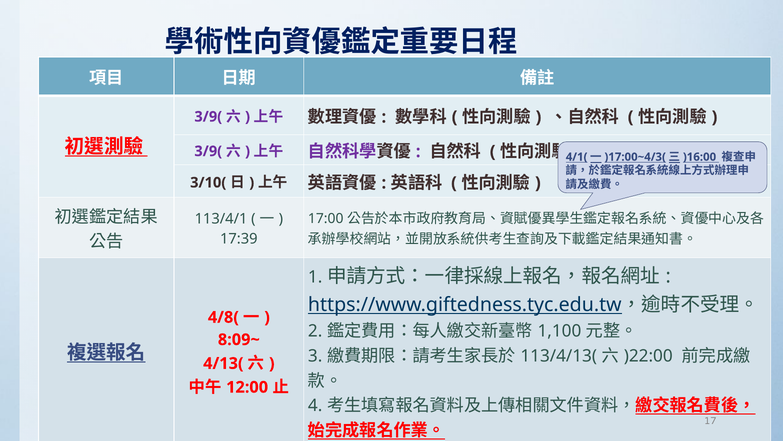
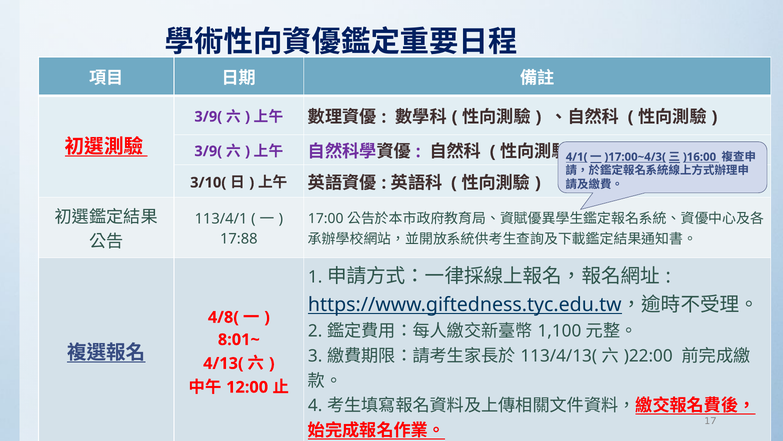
17:39: 17:39 -> 17:88 (239, 239)
8:09~: 8:09~ -> 8:01~ (239, 339)
